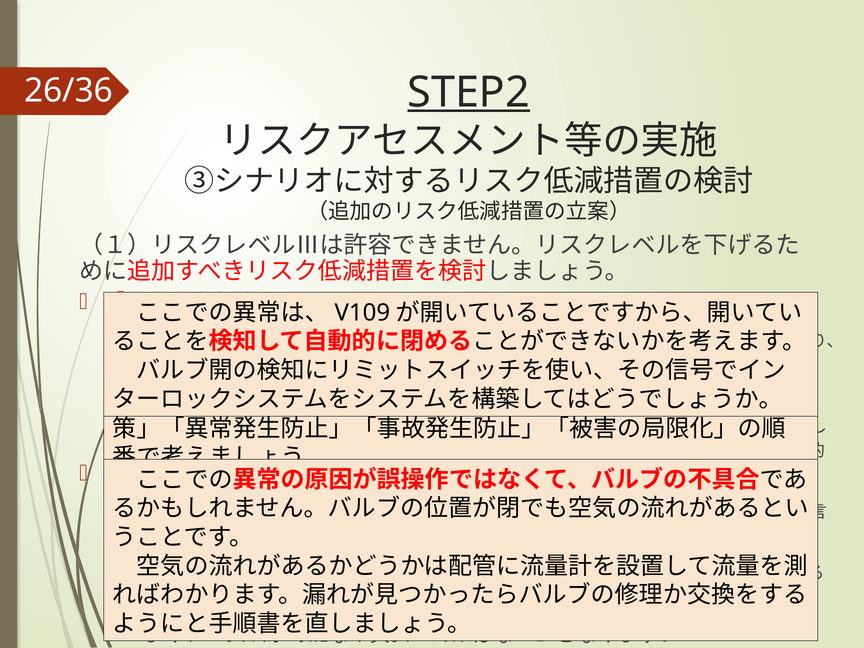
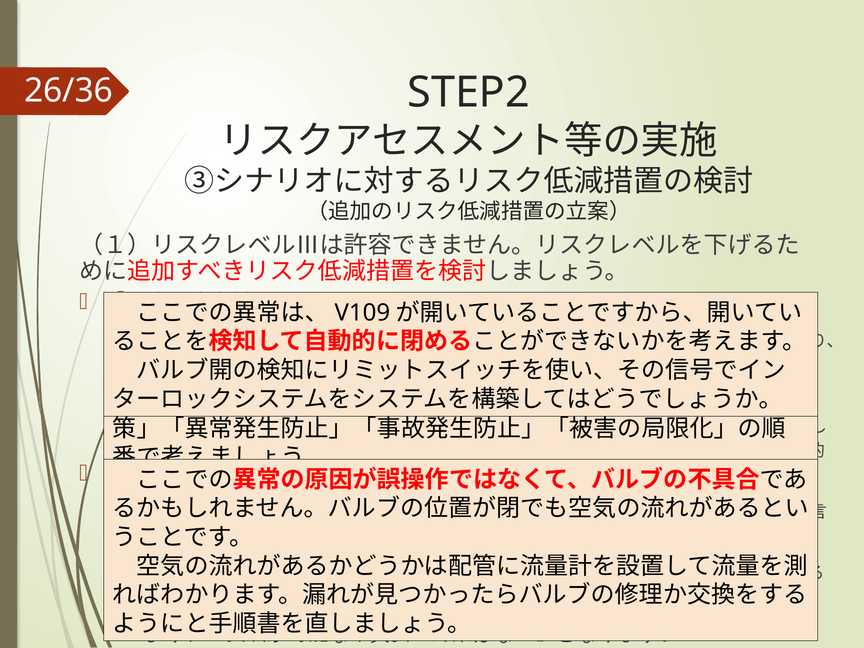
STEP2 underline: present -> none (469, 92)
